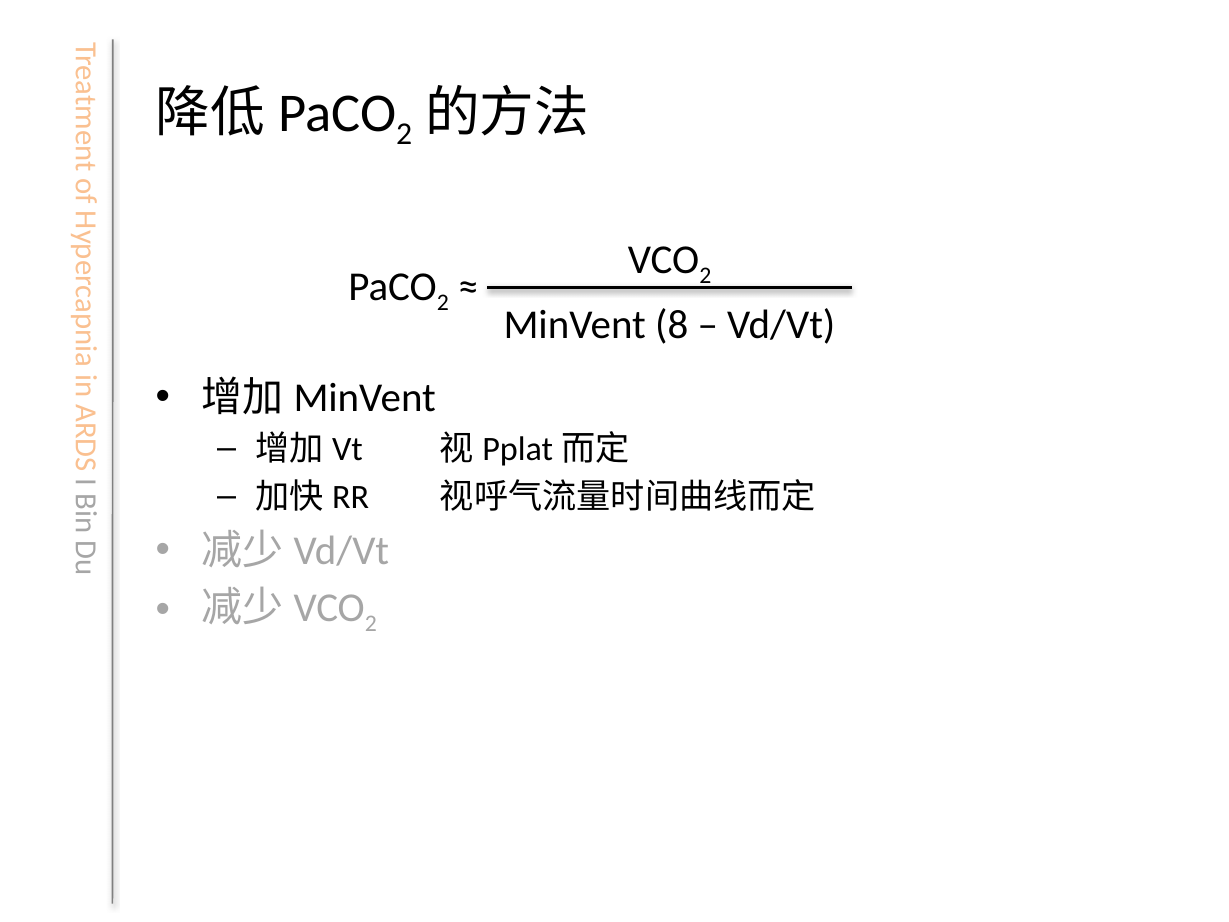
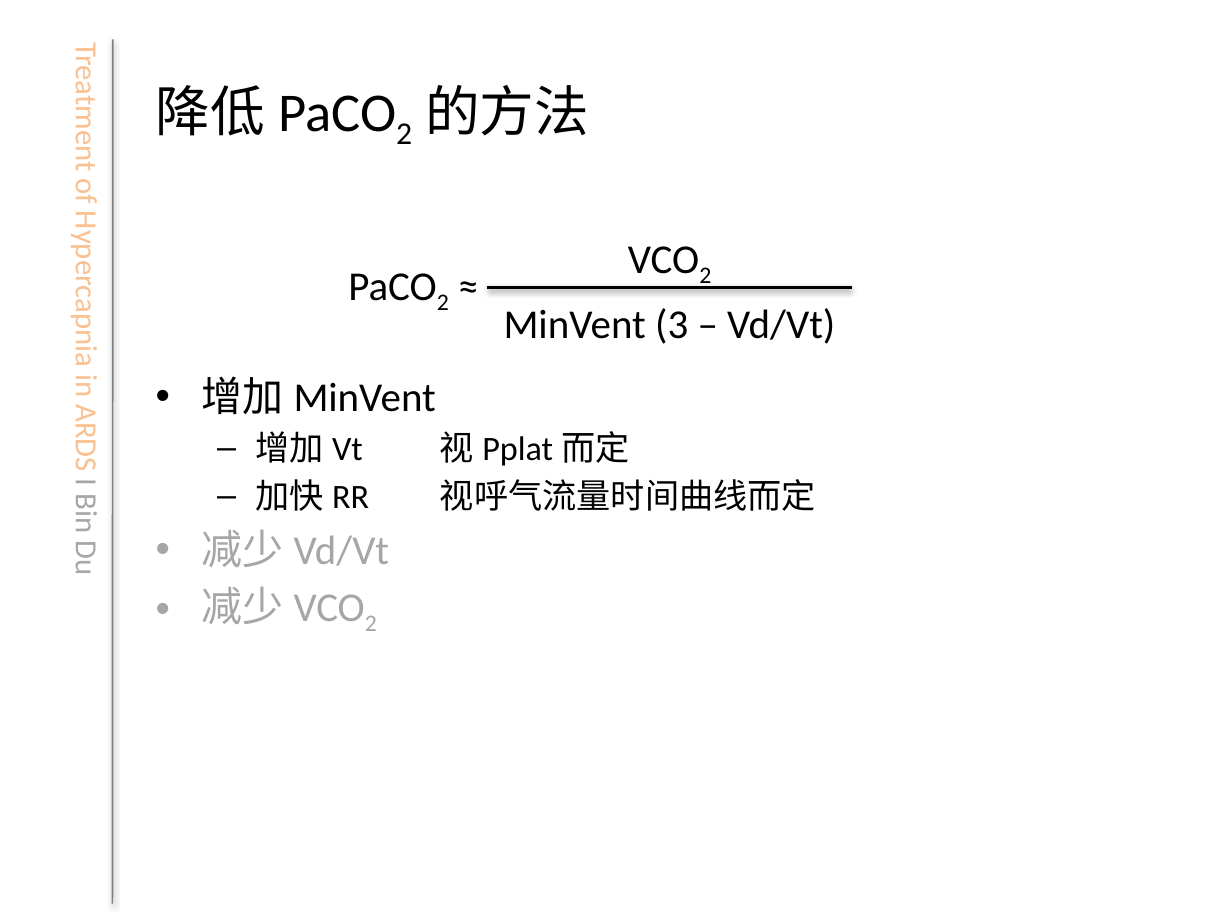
8: 8 -> 3 (672, 325)
